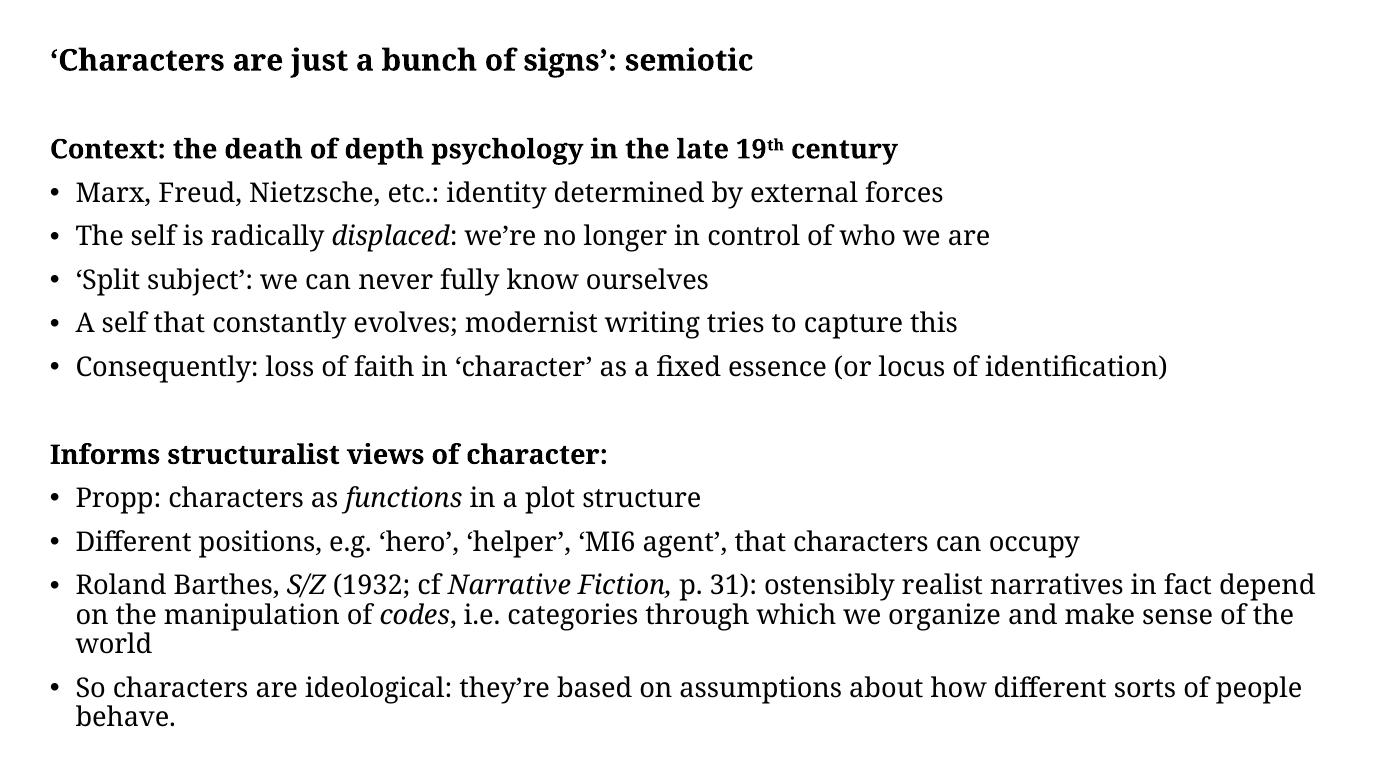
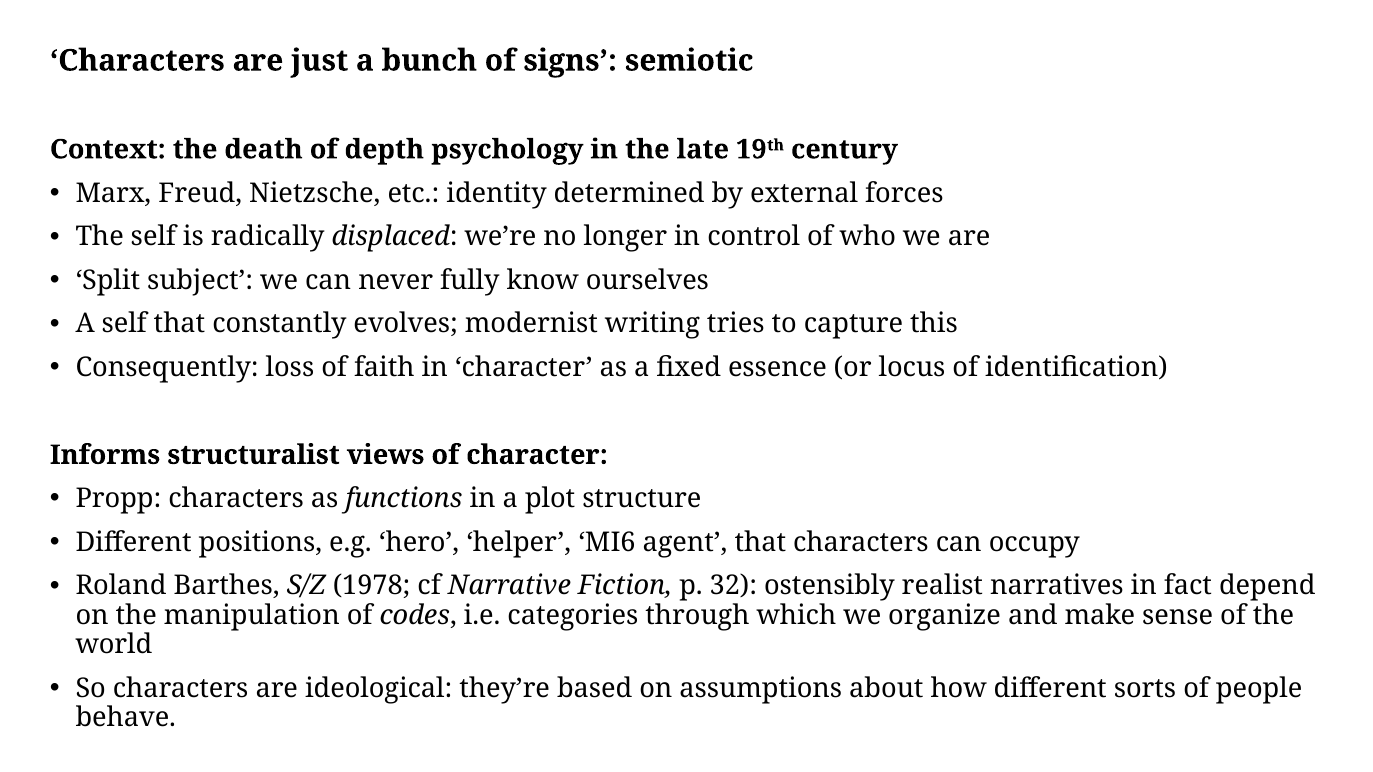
1932: 1932 -> 1978 (372, 586)
31: 31 -> 32 (733, 586)
